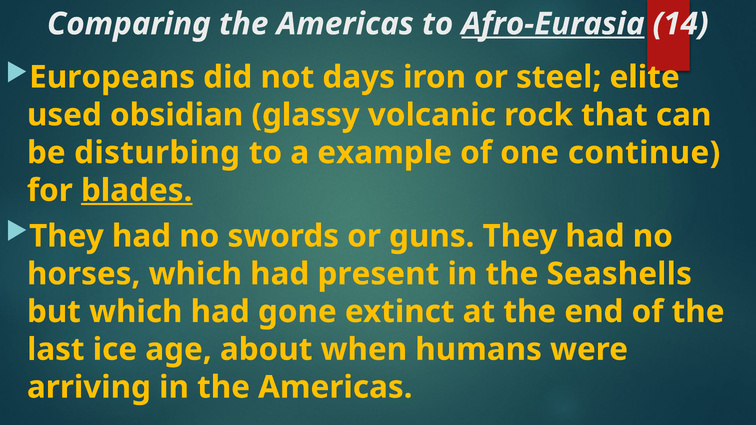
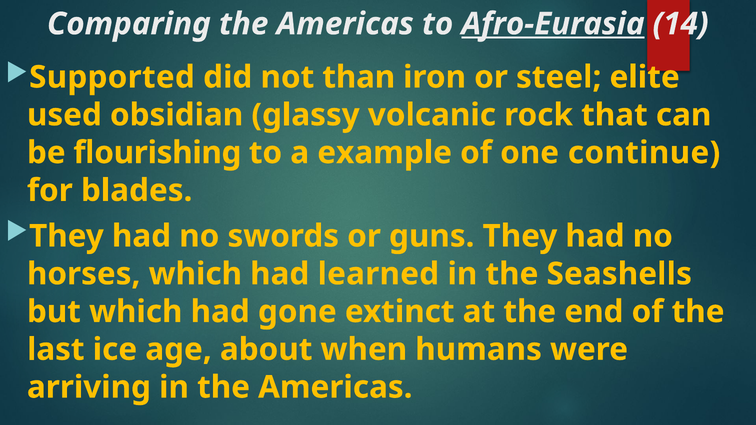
Europeans: Europeans -> Supported (112, 77)
days: days -> than (359, 77)
disturbing: disturbing -> flourishing (157, 153)
blades underline: present -> none (137, 191)
present: present -> learned (378, 274)
